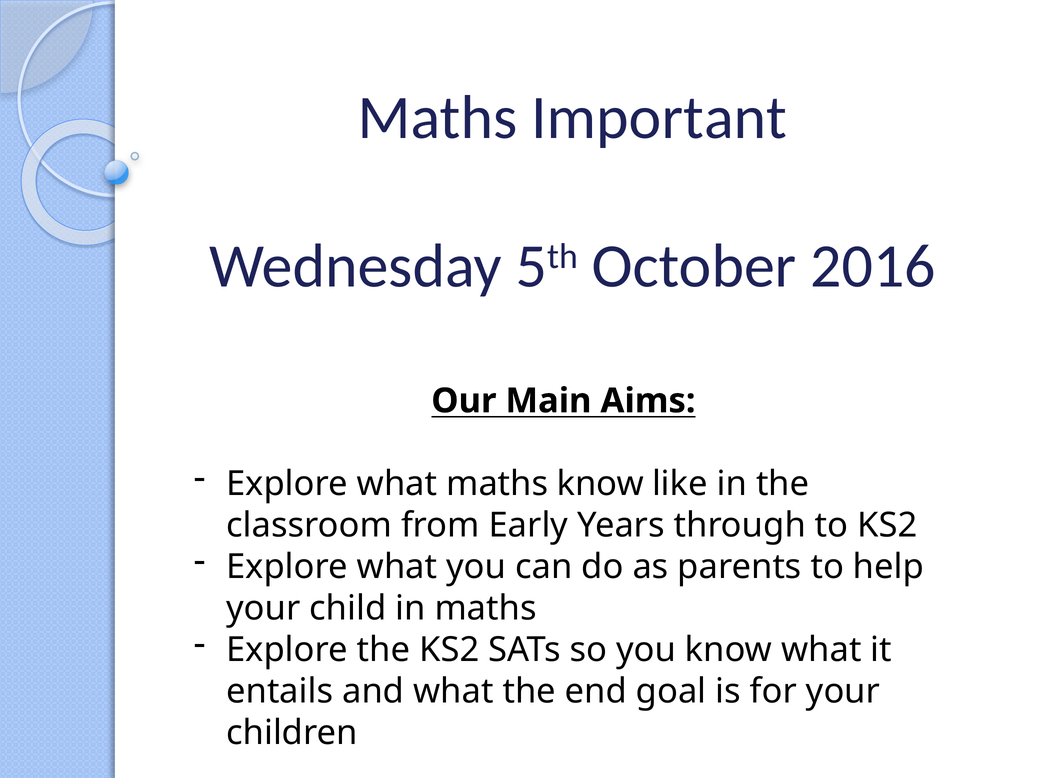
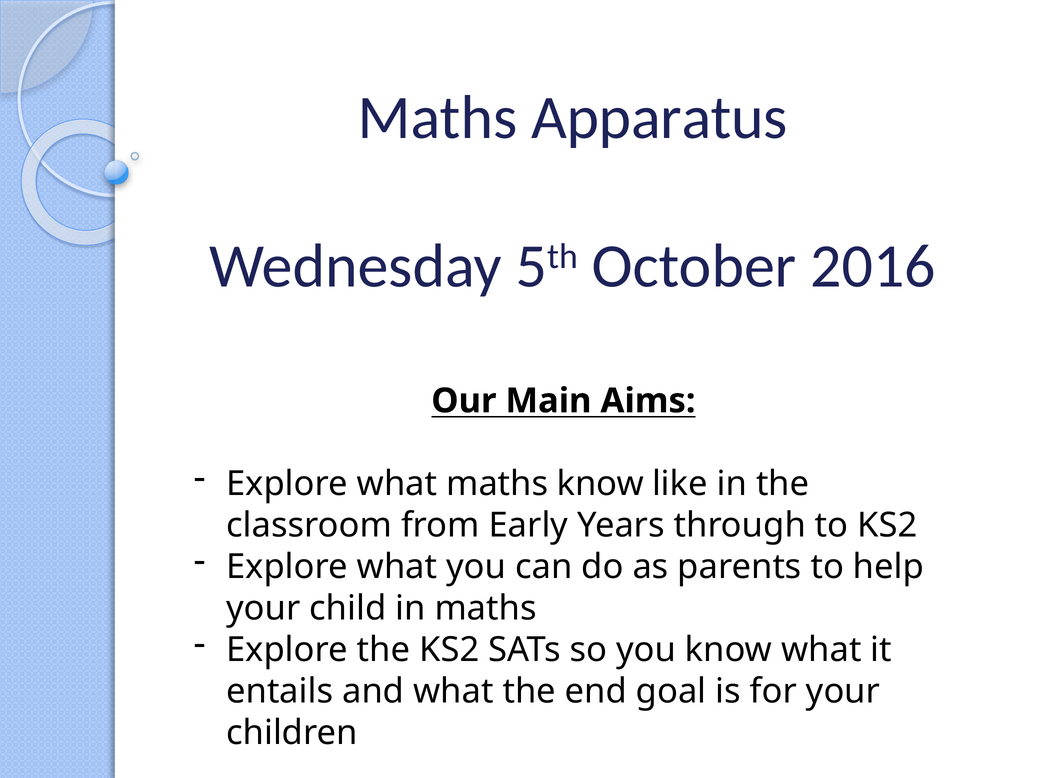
Important: Important -> Apparatus (659, 118)
